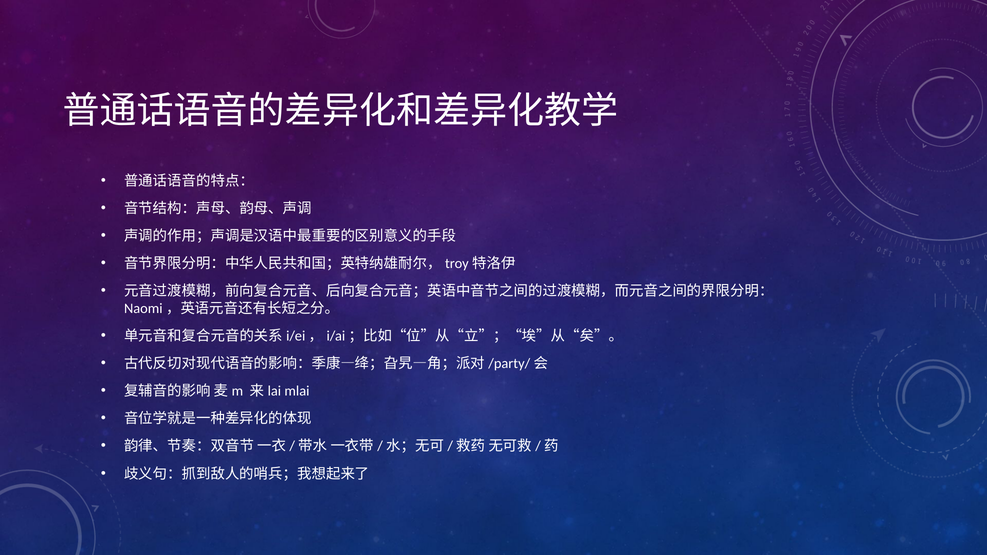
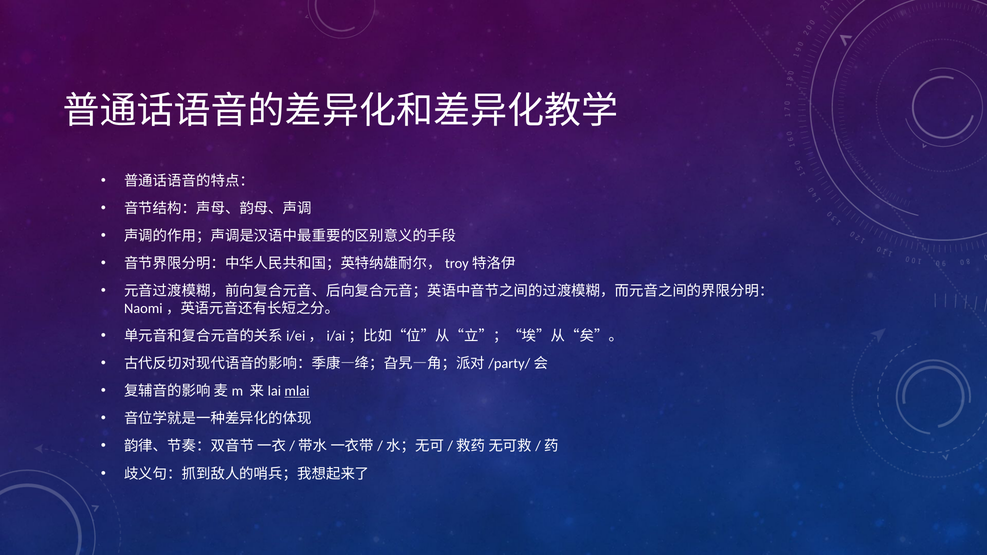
mlai underline: none -> present (297, 391)
